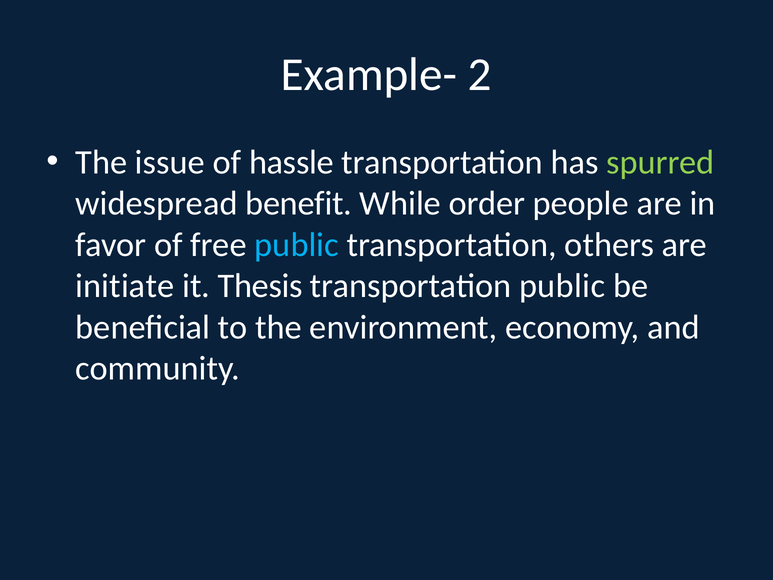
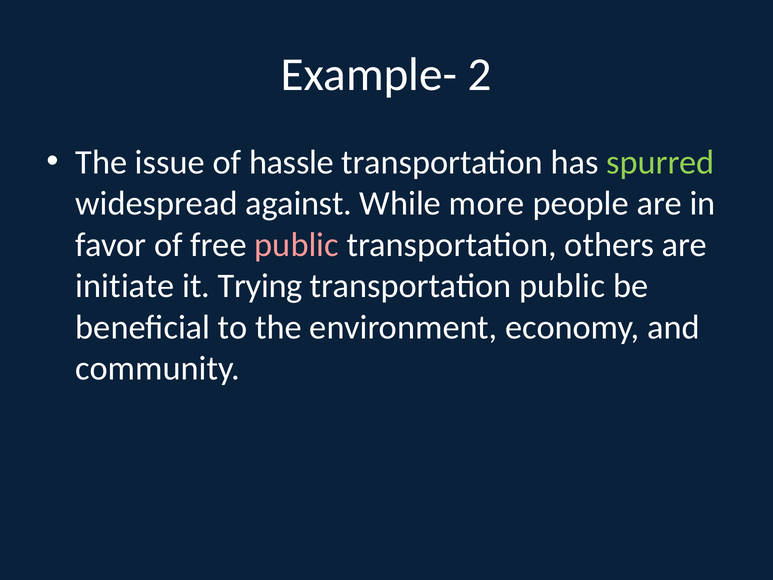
benefit: benefit -> against (299, 203)
order: order -> more (487, 203)
public colour: light blue -> pink (297, 245)
Thesis: Thesis -> Trying (260, 286)
